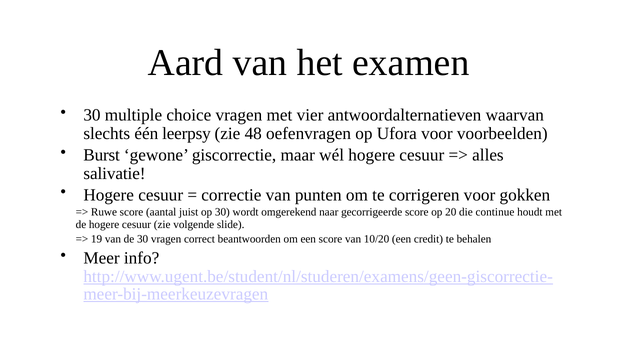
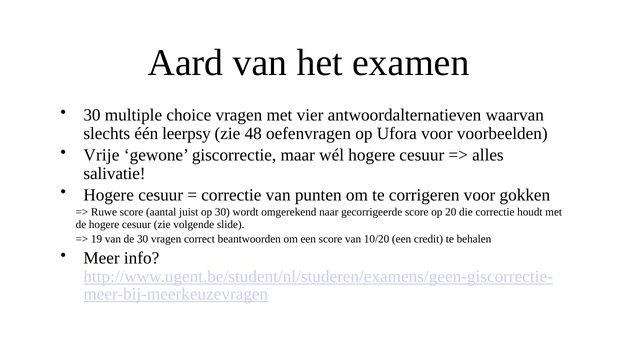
Burst: Burst -> Vrije (101, 155)
die continue: continue -> correctie (495, 212)
